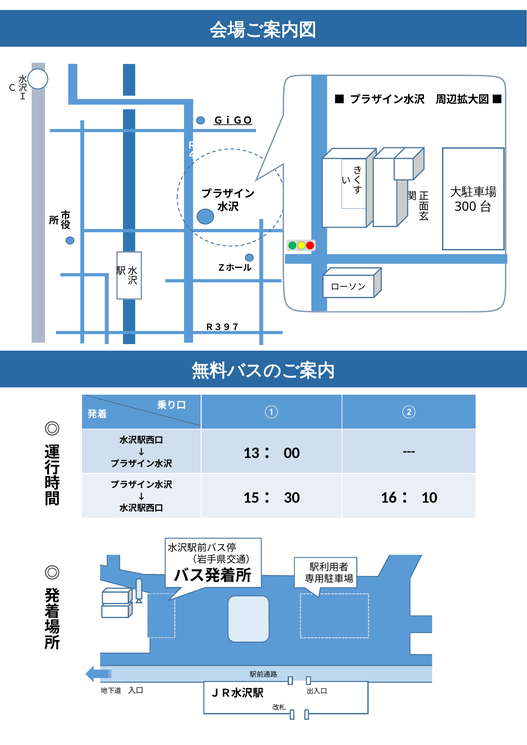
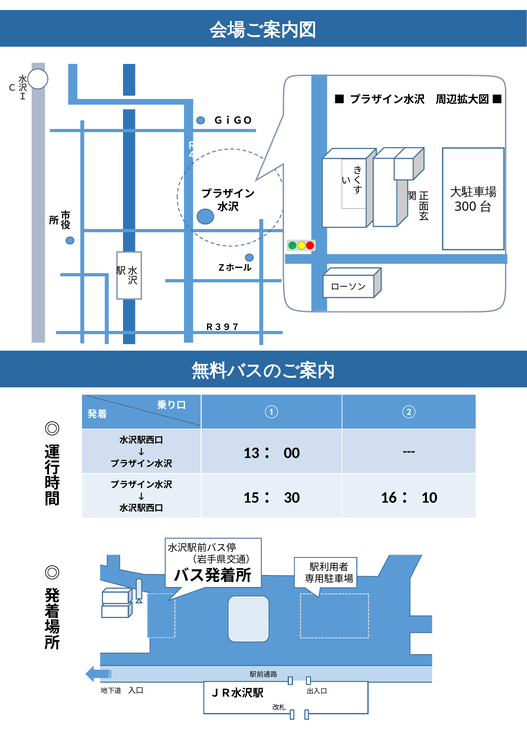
ＧｉＧＯ underline: present -> none (233, 121)
